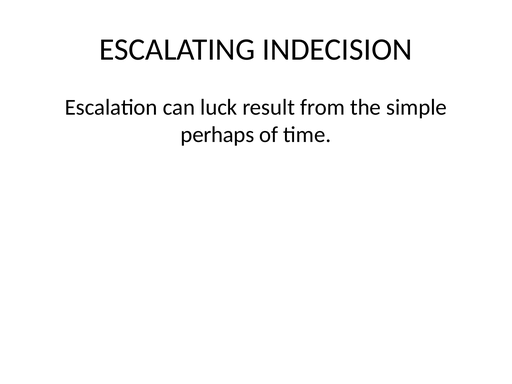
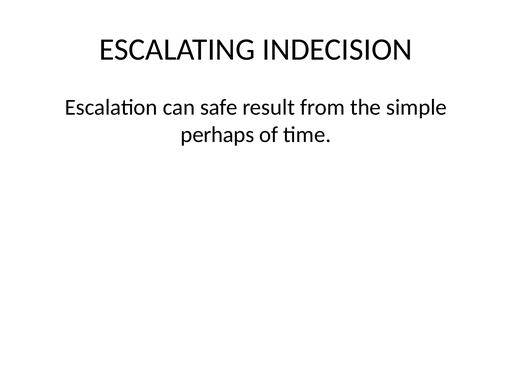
luck: luck -> safe (219, 107)
